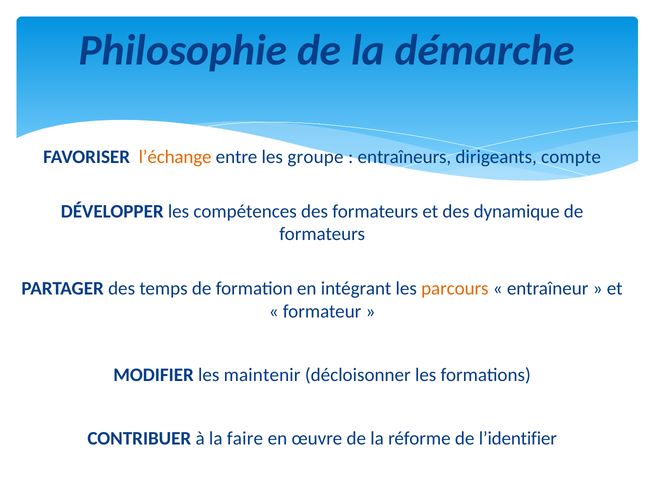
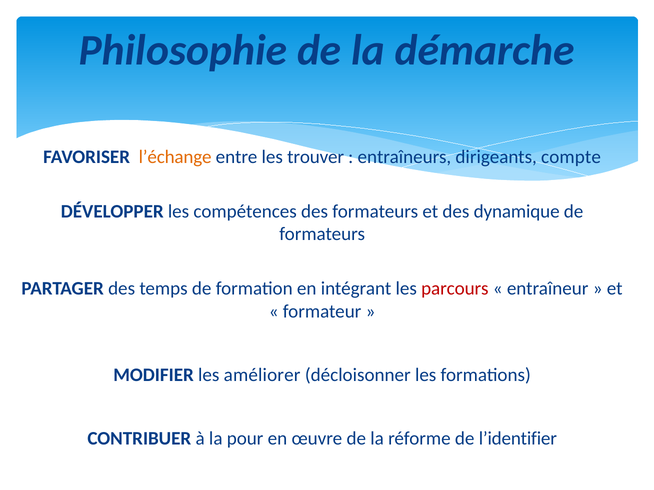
groupe: groupe -> trouver (316, 157)
parcours colour: orange -> red (455, 289)
maintenir: maintenir -> améliorer (262, 375)
faire: faire -> pour (245, 439)
